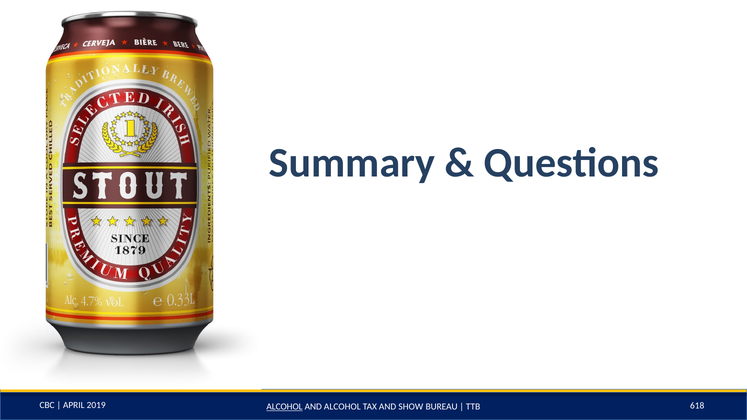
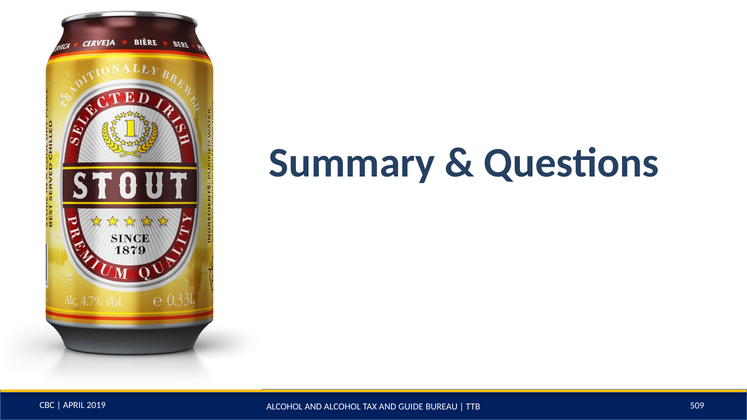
ALCOHOL underline: present -> none (284, 407)
SHOW: SHOW -> GUIDE (411, 407)
618: 618 -> 509 (697, 406)
